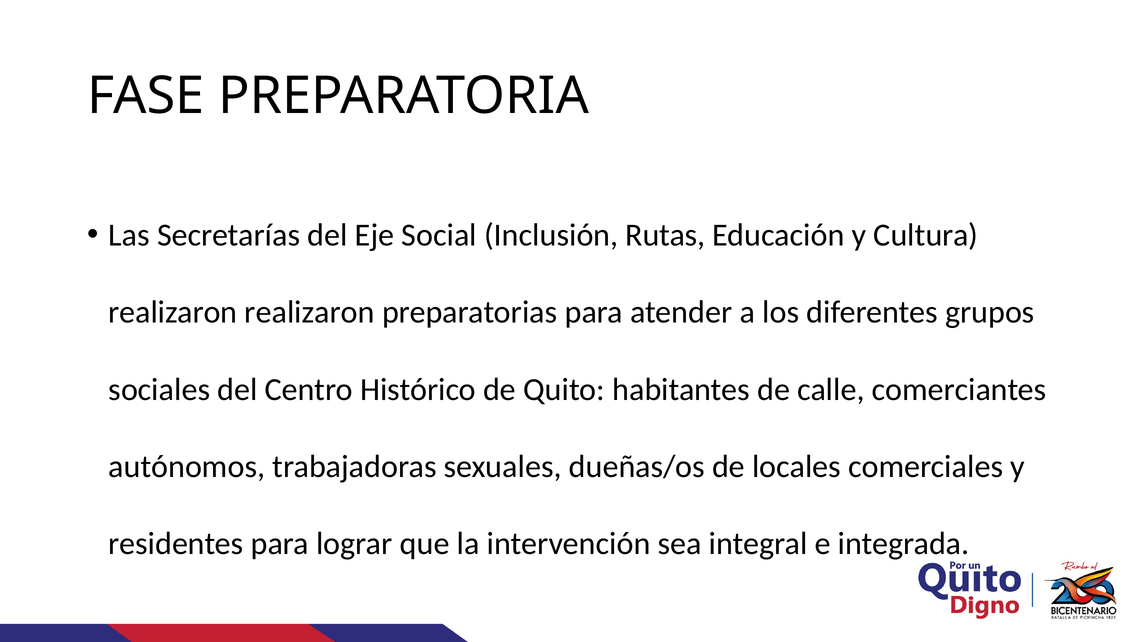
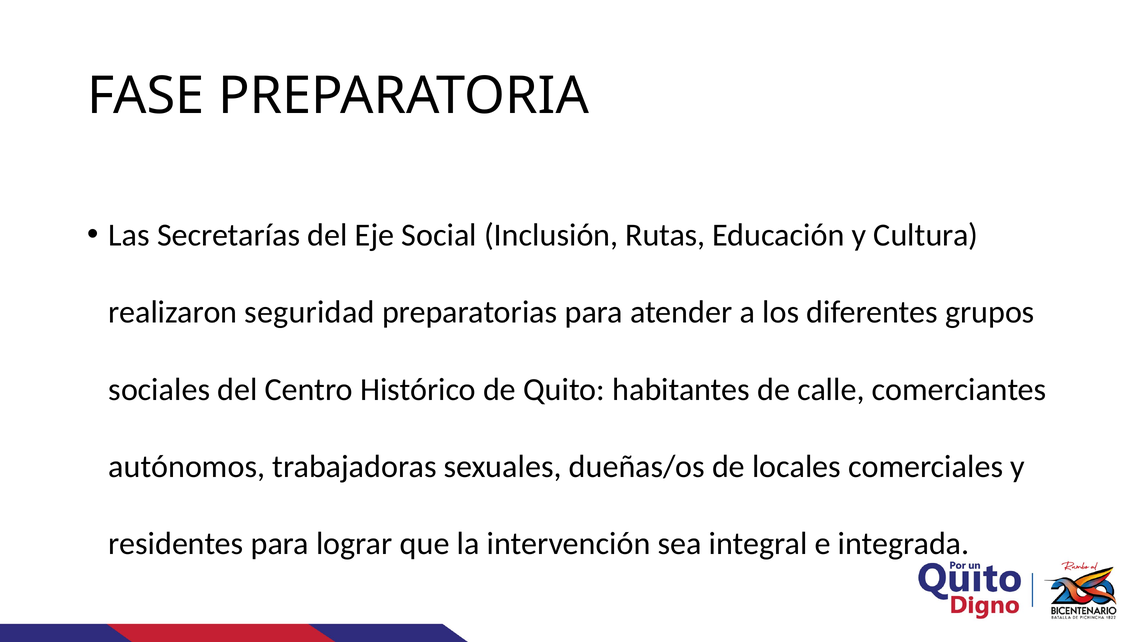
realizaron realizaron: realizaron -> seguridad (310, 313)
